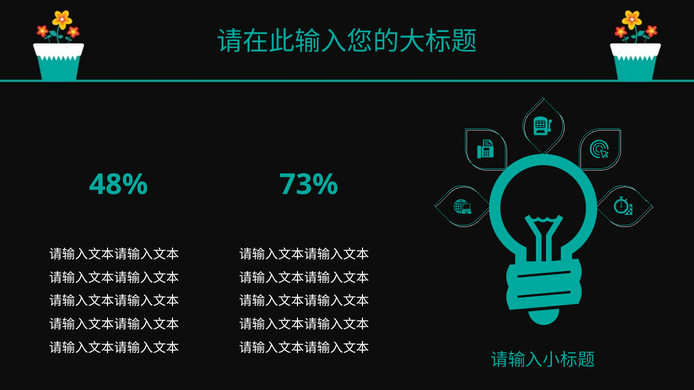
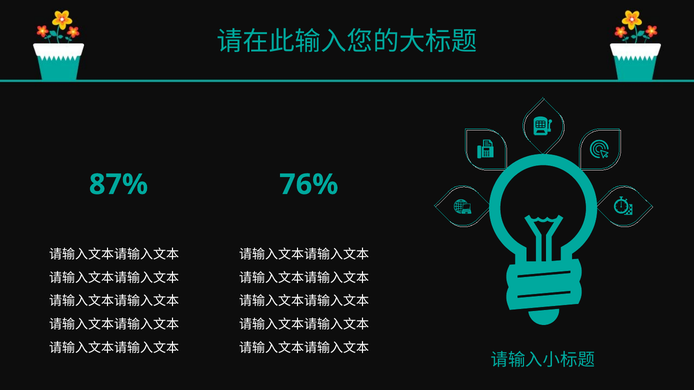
48%: 48% -> 87% (118, 185)
73%: 73% -> 76% (309, 185)
